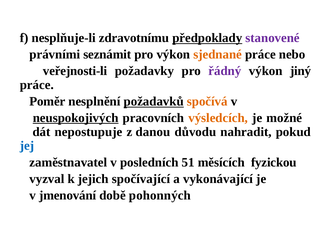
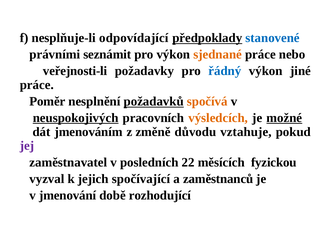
zdravotnímu: zdravotnímu -> odpovídající (134, 38)
stanovené colour: purple -> blue (273, 38)
řádný colour: purple -> blue (225, 71)
jiný: jiný -> jiné (301, 71)
možné underline: none -> present (284, 118)
nepostupuje: nepostupuje -> jmenováním (89, 132)
danou: danou -> změně (153, 132)
nahradit: nahradit -> vztahuje (246, 132)
jej colour: blue -> purple (27, 146)
51: 51 -> 22 (188, 162)
vykonávající: vykonávající -> zaměstnanců (218, 179)
pohonných: pohonných -> rozhodující (160, 196)
